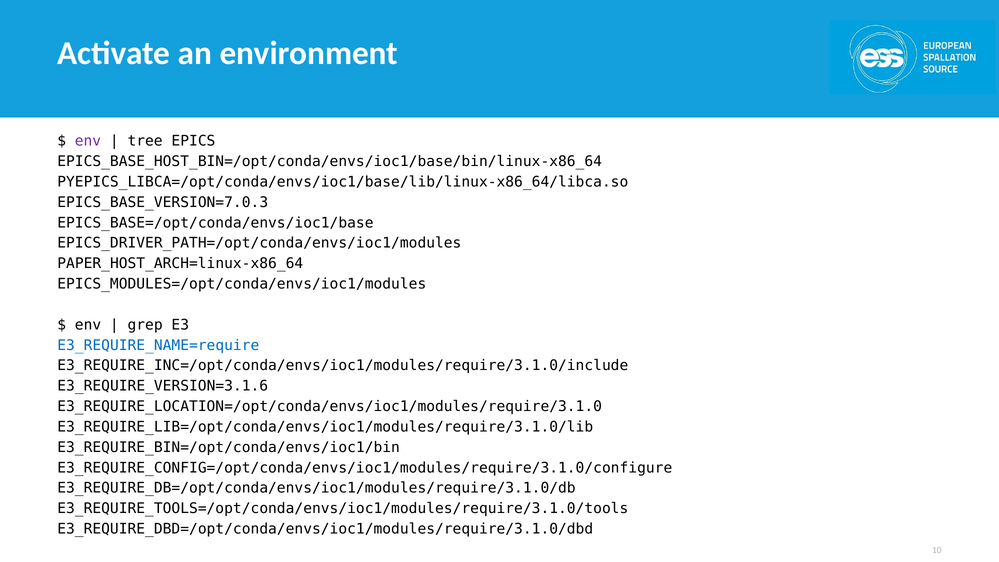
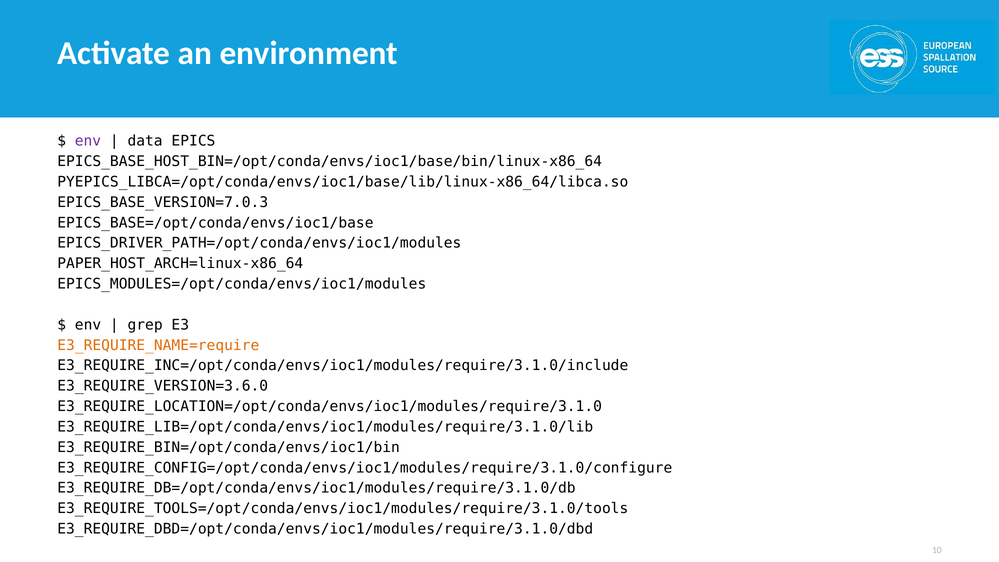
tree: tree -> data (145, 141)
E3_REQUIRE_NAME=require colour: blue -> orange (158, 345)
E3_REQUIRE_VERSION=3.1.6: E3_REQUIRE_VERSION=3.1.6 -> E3_REQUIRE_VERSION=3.6.0 (163, 386)
